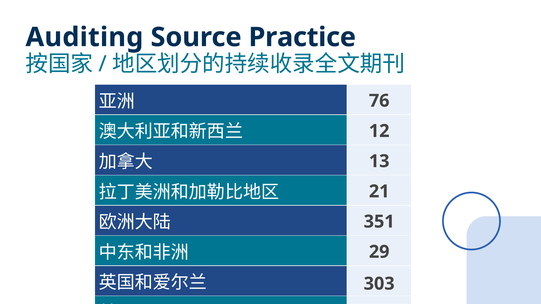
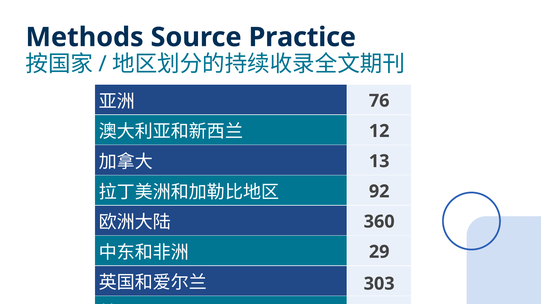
Auditing: Auditing -> Methods (85, 37)
21: 21 -> 92 (379, 192)
351: 351 -> 360 (379, 222)
